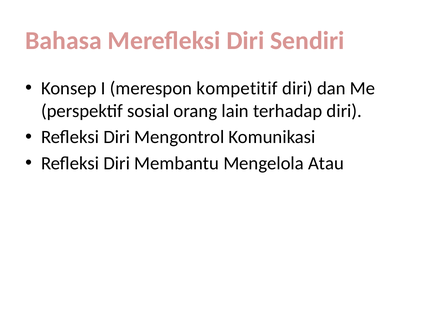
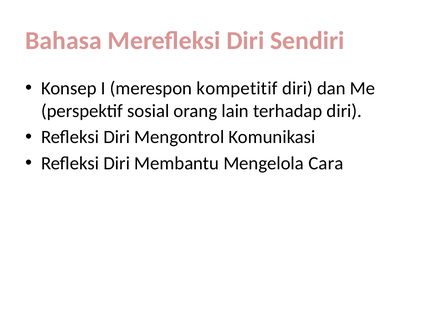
Atau: Atau -> Cara (326, 163)
